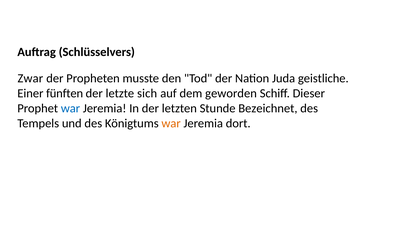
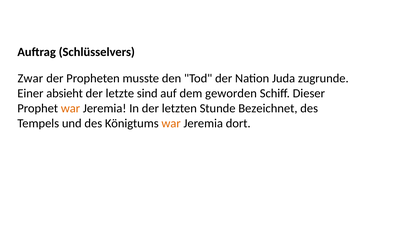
geistliche: geistliche -> zugrunde (323, 79)
fünften: fünften -> absieht (65, 94)
sich: sich -> sind (147, 94)
war colour: blue -> orange (70, 109)
